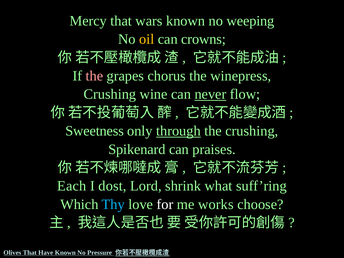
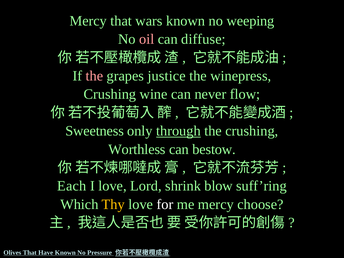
oil colour: yellow -> pink (147, 39)
crowns: crowns -> diffuse (203, 39)
chorus: chorus -> justice (167, 76)
never underline: present -> none (210, 94)
Spikenard: Spikenard -> Worthless (137, 149)
praises: praises -> bestow (214, 149)
I dost: dost -> love (113, 186)
what: what -> blow (219, 186)
Thy colour: light blue -> yellow (113, 204)
me works: works -> mercy (216, 204)
